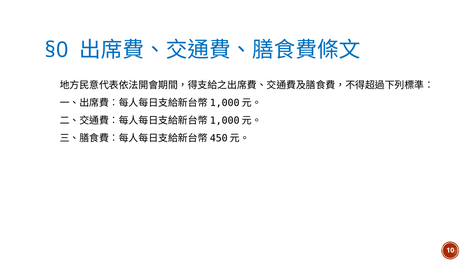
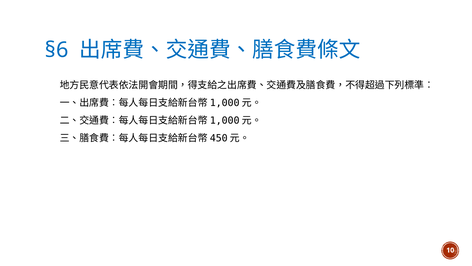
§0: §0 -> §6 (57, 50)
